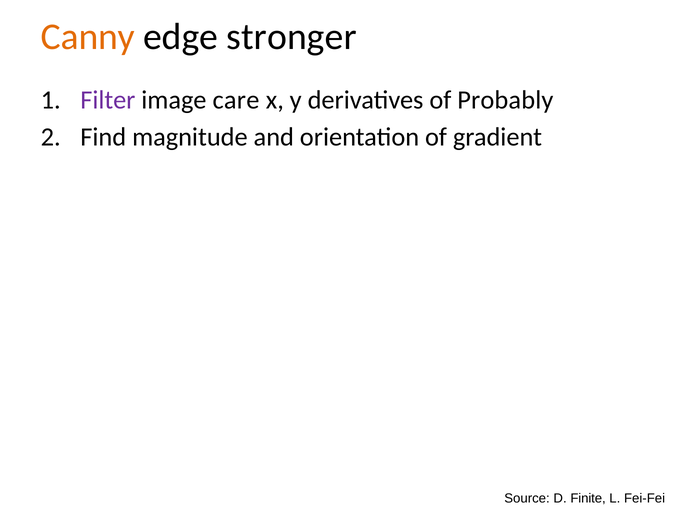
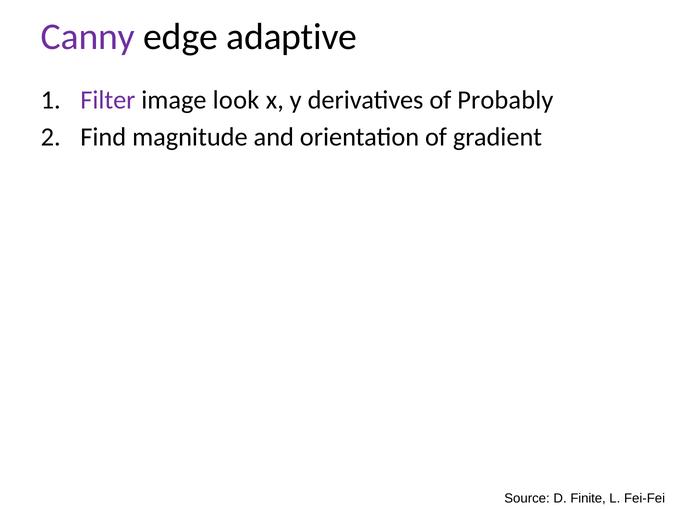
Canny colour: orange -> purple (88, 37)
stronger: stronger -> adaptive (292, 37)
care: care -> look (236, 100)
